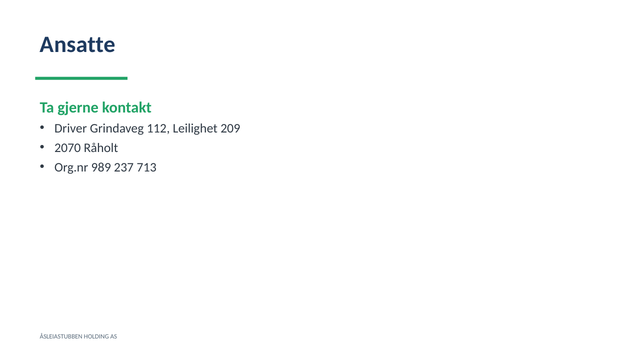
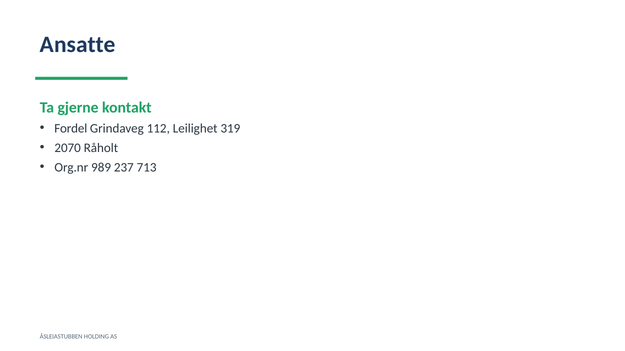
Driver: Driver -> Fordel (71, 129)
209: 209 -> 319 (230, 129)
